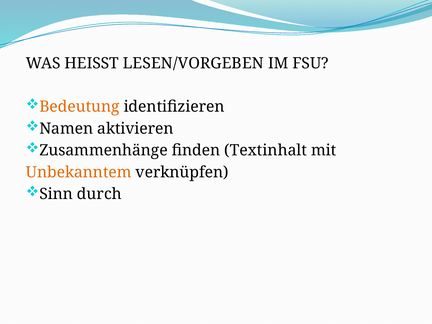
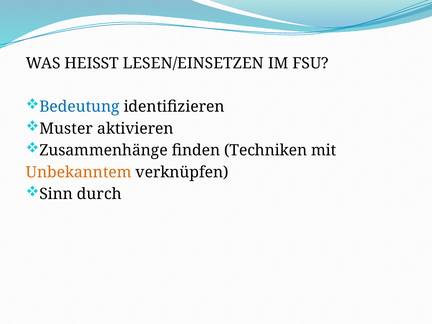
LESEN/VORGEBEN: LESEN/VORGEBEN -> LESEN/EINSETZEN (193, 63)
Bedeutung colour: orange -> blue (80, 107)
Namen: Namen -> Muster (66, 129)
Textinhalt: Textinhalt -> Techniken (266, 150)
